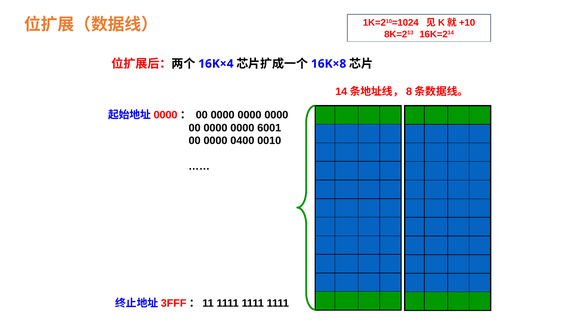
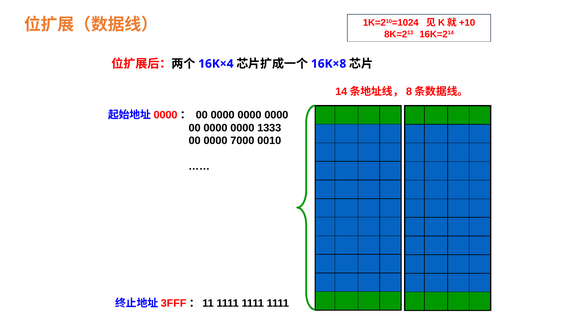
6001: 6001 -> 1333 (269, 128)
0400: 0400 -> 7000 (242, 141)
